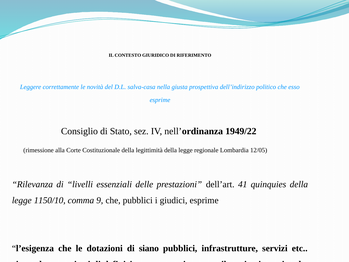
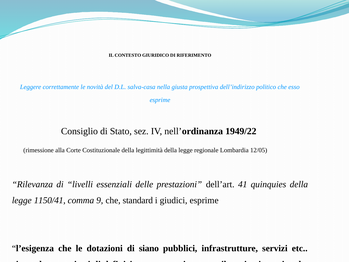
1150/10: 1150/10 -> 1150/41 (50, 200)
che pubblici: pubblici -> standard (138, 200)
